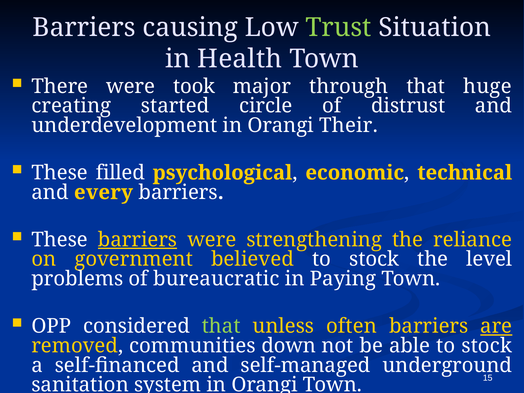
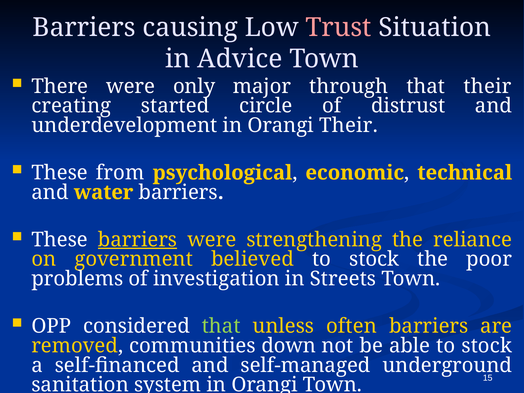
Trust colour: light green -> pink (339, 28)
Health: Health -> Advice (240, 59)
took: took -> only (194, 86)
that huge: huge -> their (487, 86)
filled: filled -> from (120, 173)
every: every -> water (104, 192)
level: level -> poor (489, 259)
bureaucratic: bureaucratic -> investigation (216, 279)
Paying: Paying -> Streets (343, 279)
are underline: present -> none (496, 326)
